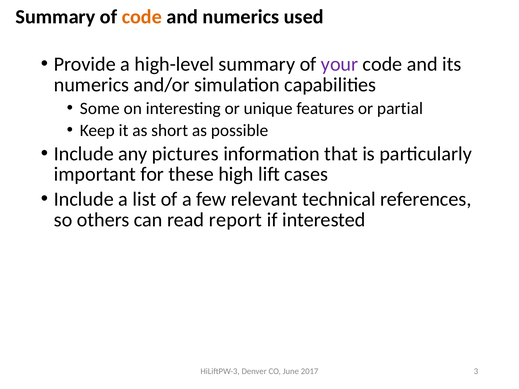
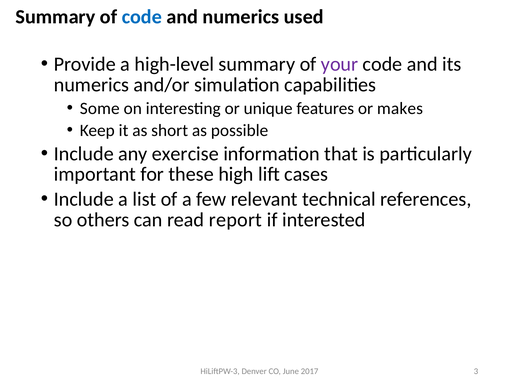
code colour: orange -> blue (142, 17)
partial: partial -> makes (400, 108)
pictures: pictures -> exercise (185, 154)
